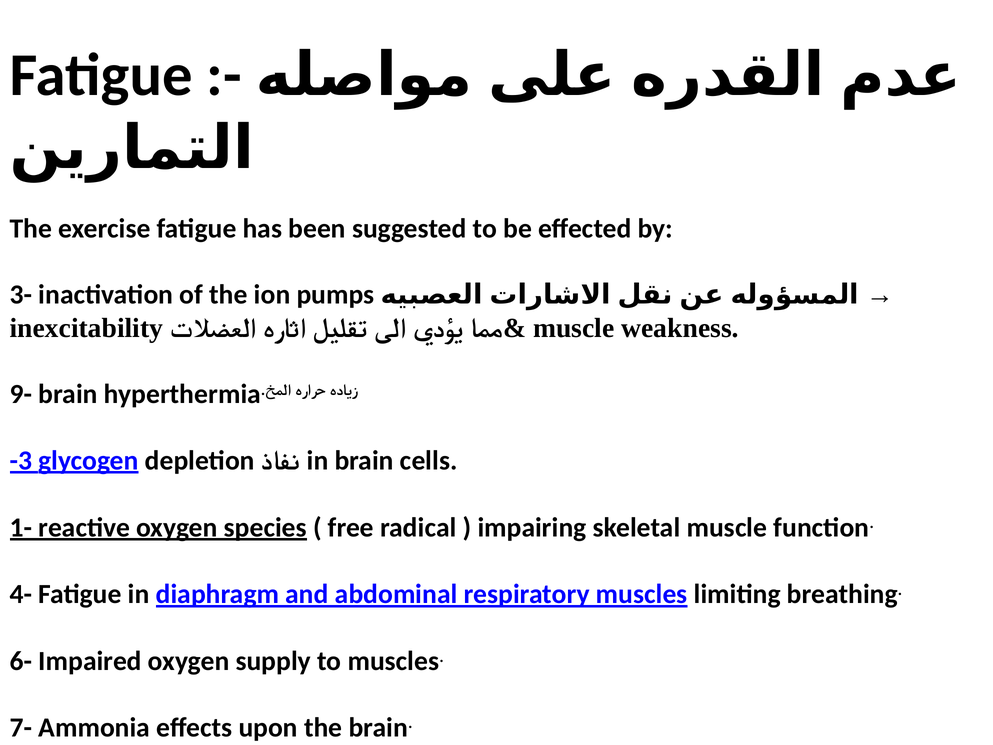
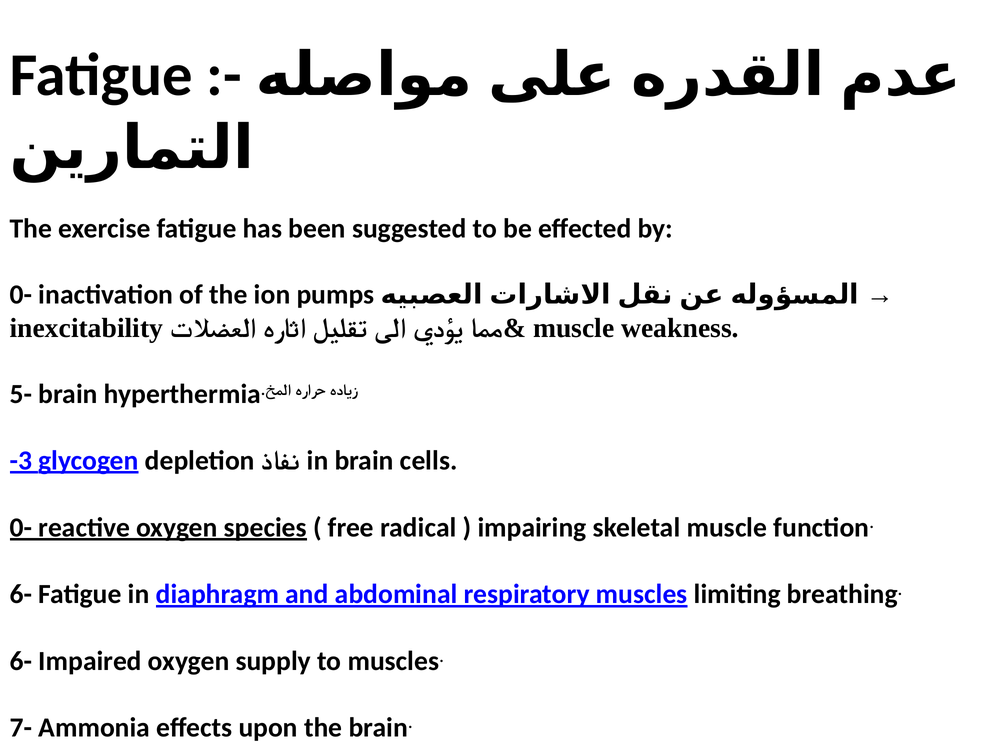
3-: 3- -> 0- (21, 295)
9-: 9- -> 5- (21, 394)
1-: 1- -> 0- (21, 527)
4-: 4- -> 6- (21, 594)
